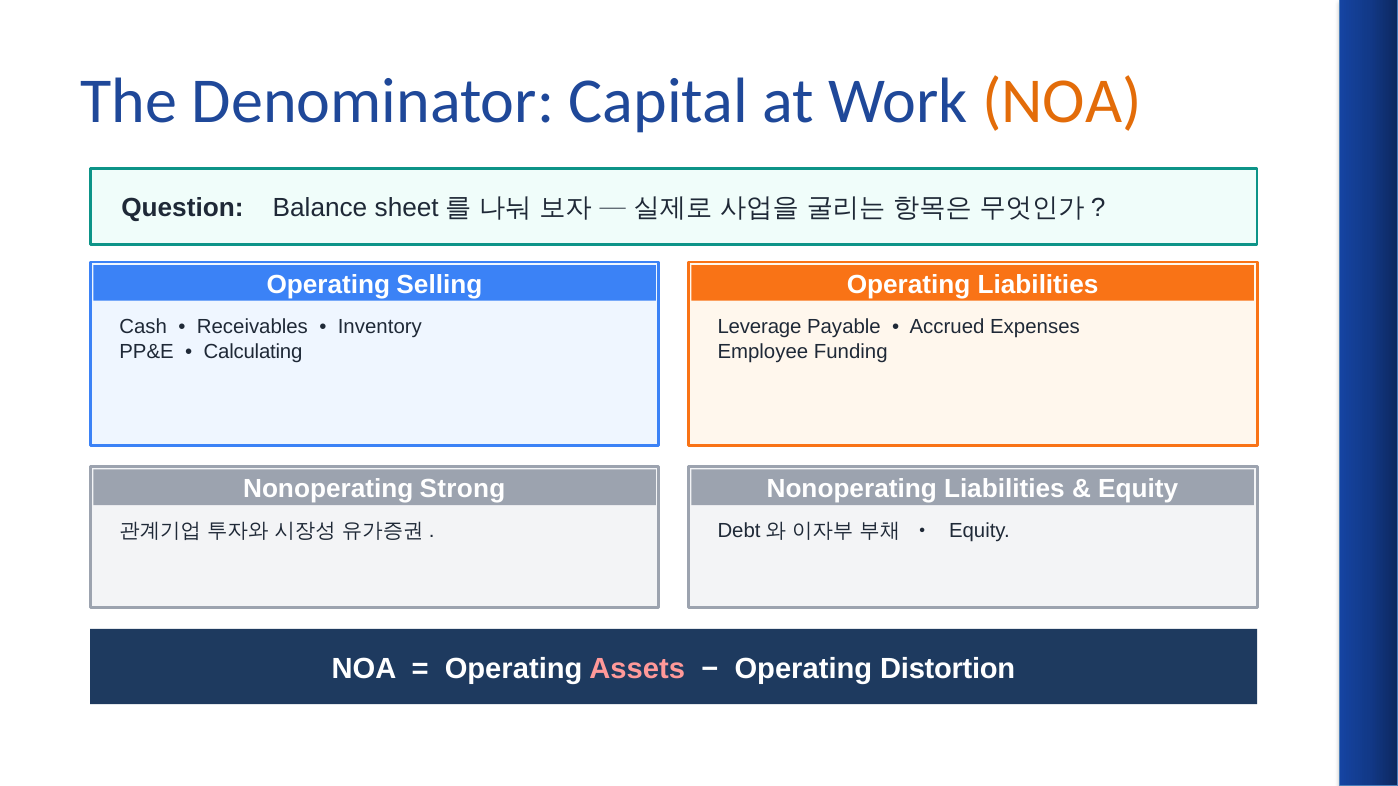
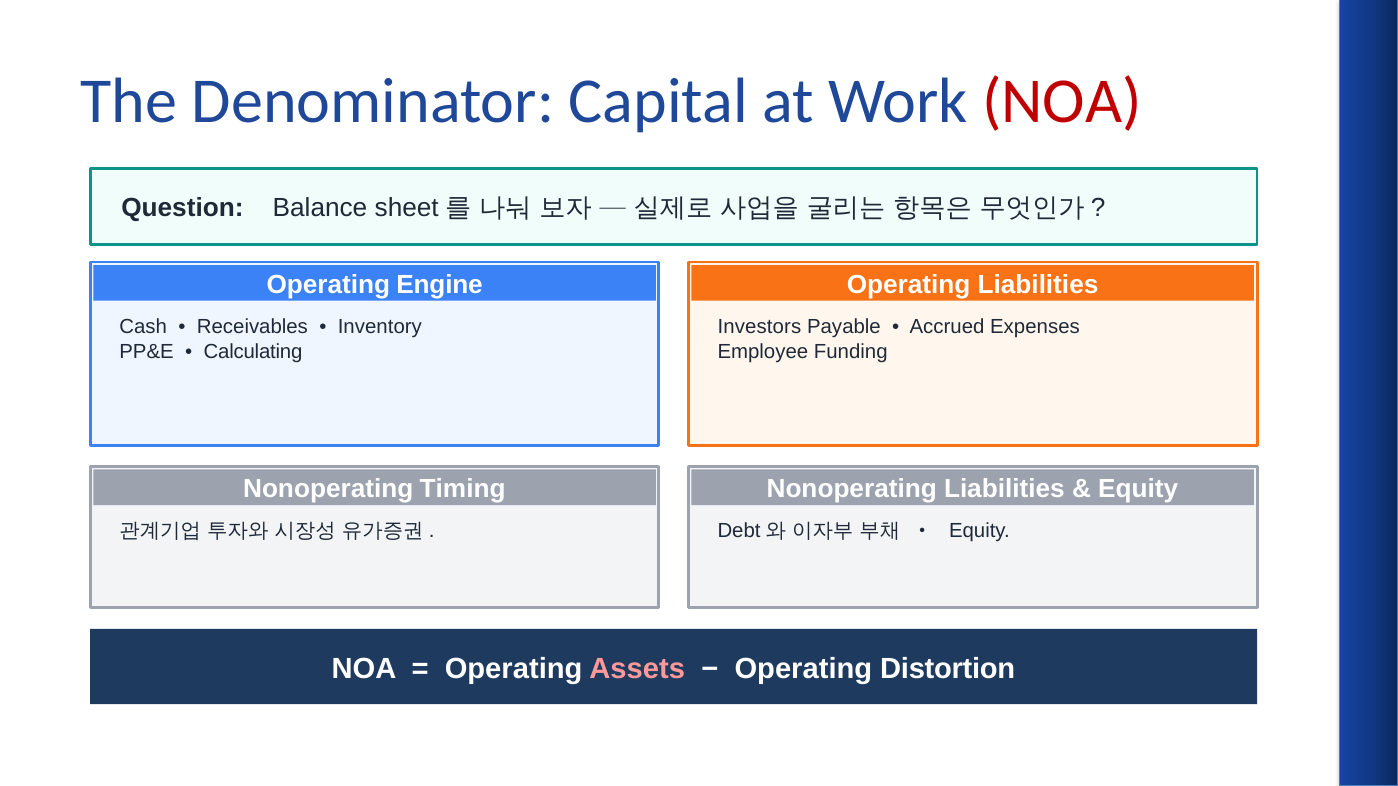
NOA colour: orange -> red (1062, 101)
Selling: Selling -> Engine (440, 285)
Leverage: Leverage -> Investors (759, 327)
Strong: Strong -> Timing (463, 489)
